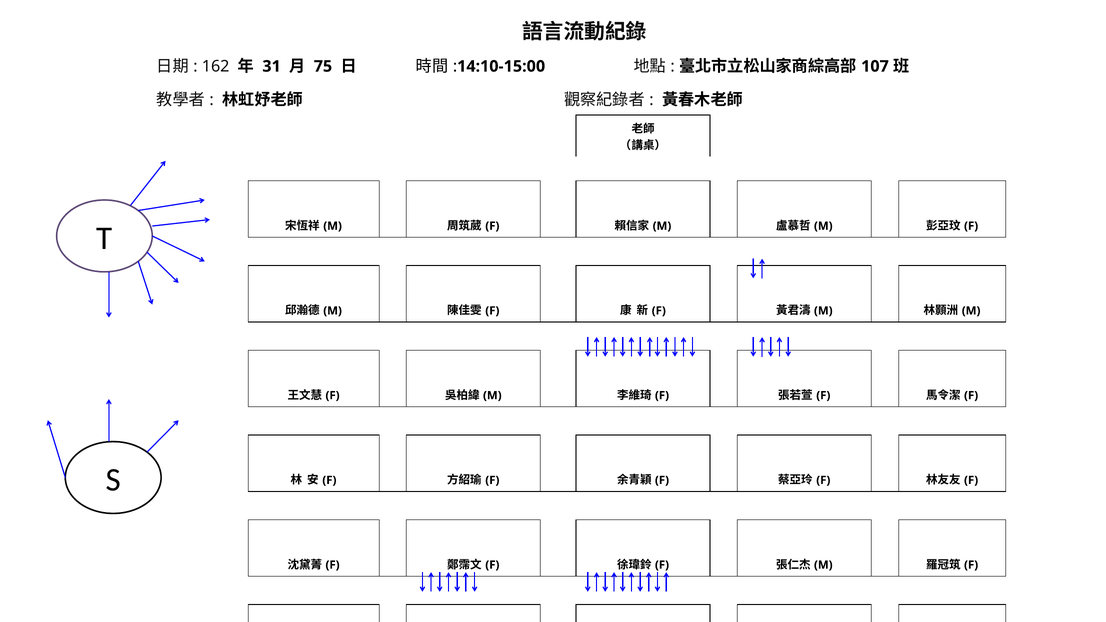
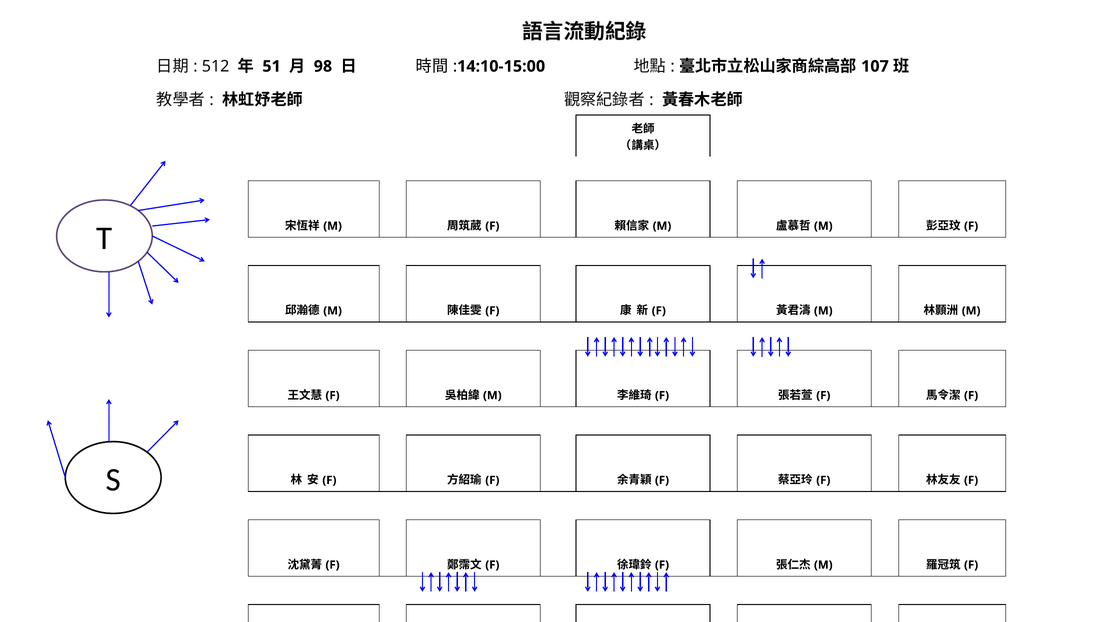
162: 162 -> 512 (216, 66)
31: 31 -> 51 (272, 66)
75: 75 -> 98 (323, 66)
